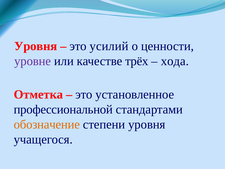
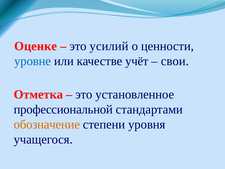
Уровня: Уровня -> Оценке (36, 46)
уровне colour: purple -> blue (33, 61)
трёх: трёх -> учёт (137, 61)
хода: хода -> свои (175, 61)
